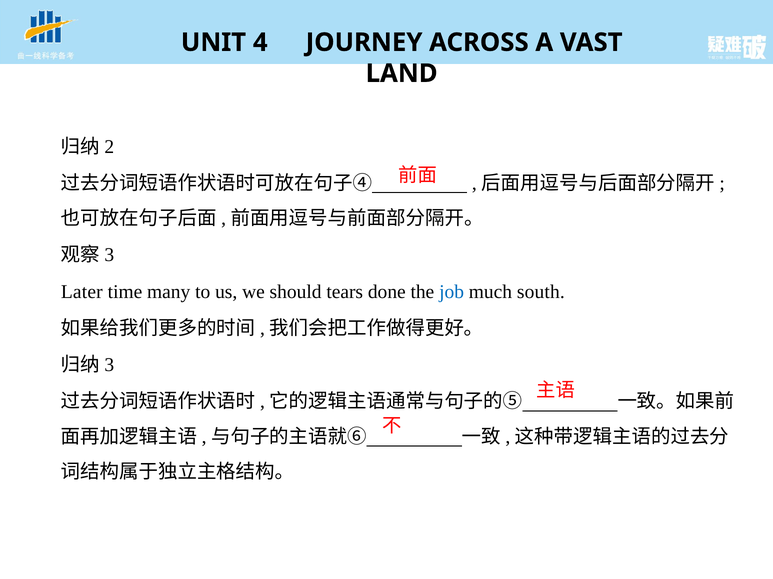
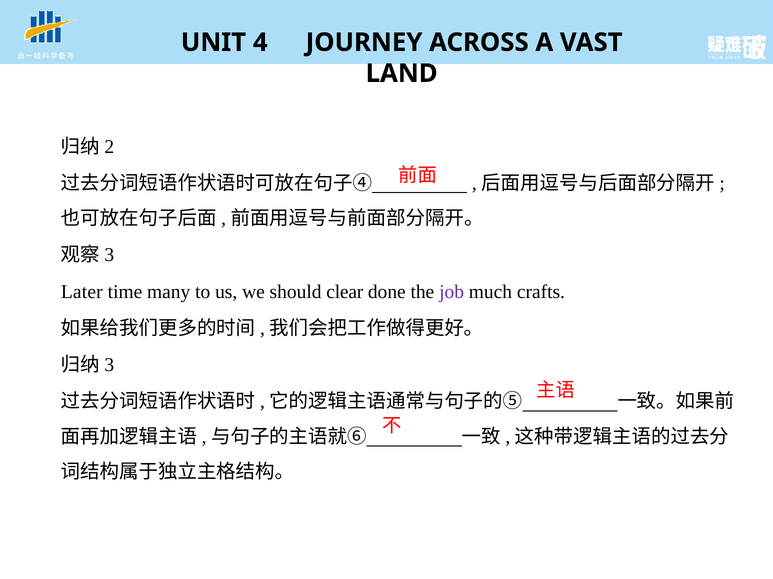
tears: tears -> clear (345, 291)
job colour: blue -> purple (452, 291)
south: south -> crafts (541, 291)
